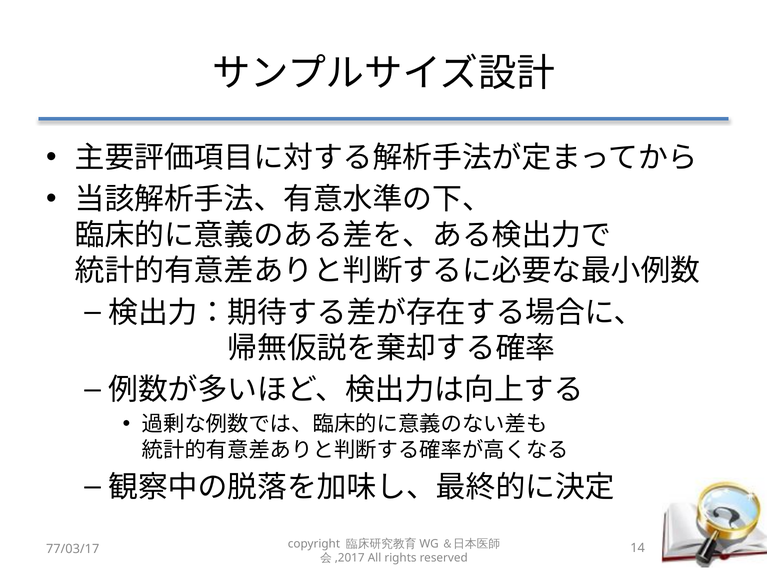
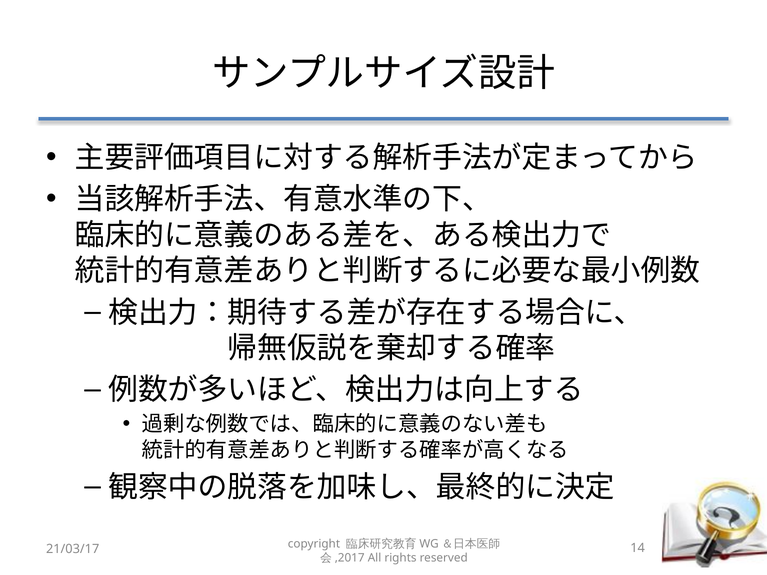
77/03/17: 77/03/17 -> 21/03/17 (73, 549)
